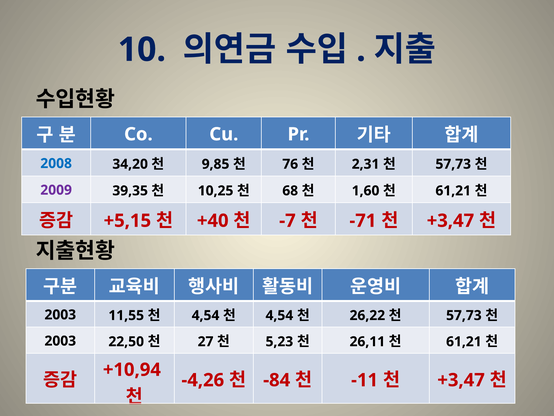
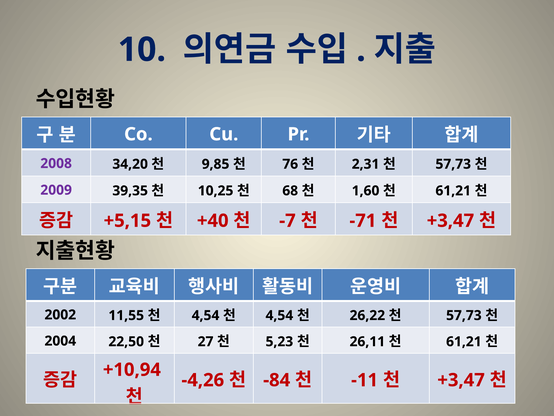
2008 colour: blue -> purple (56, 163)
2003: 2003 -> 2002 (60, 314)
2003: 2003 -> 2004 (60, 341)
